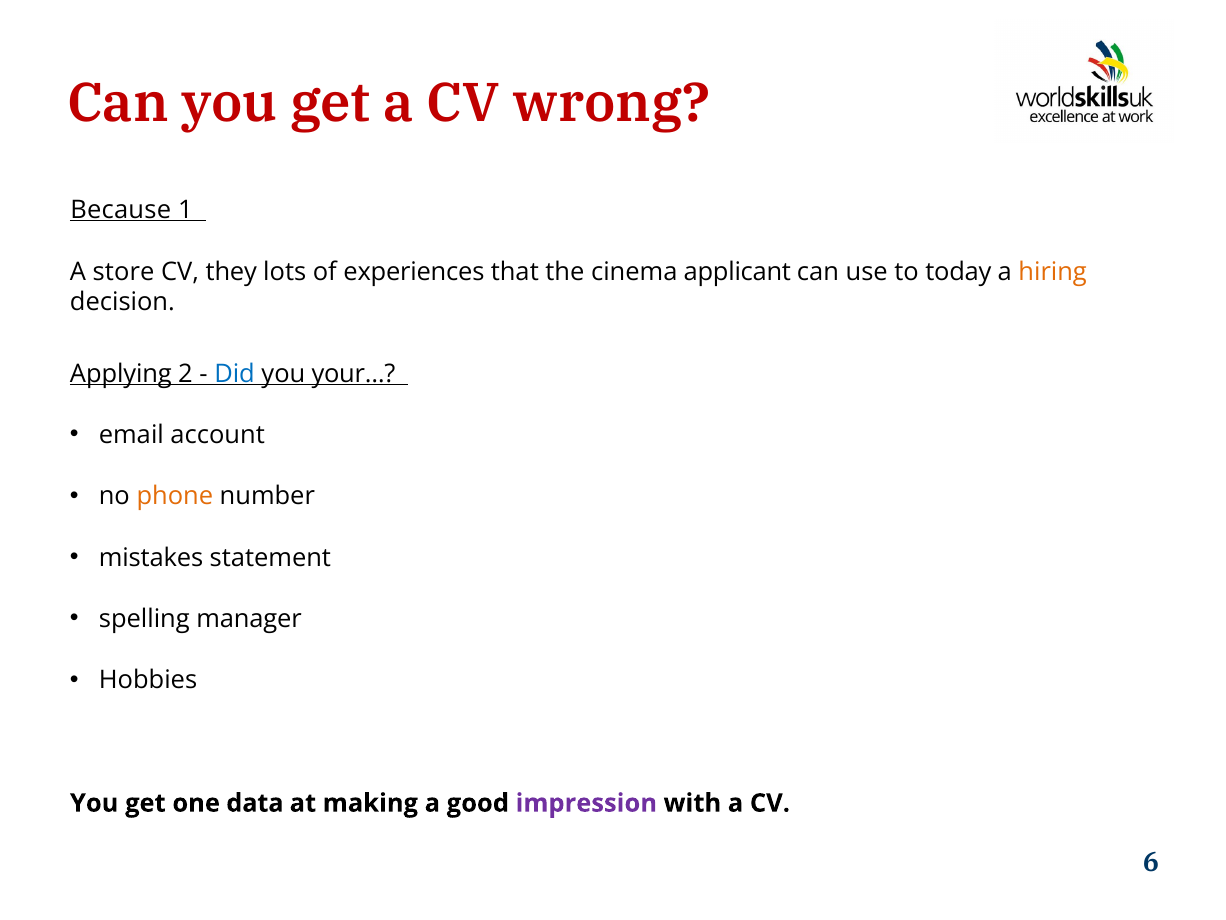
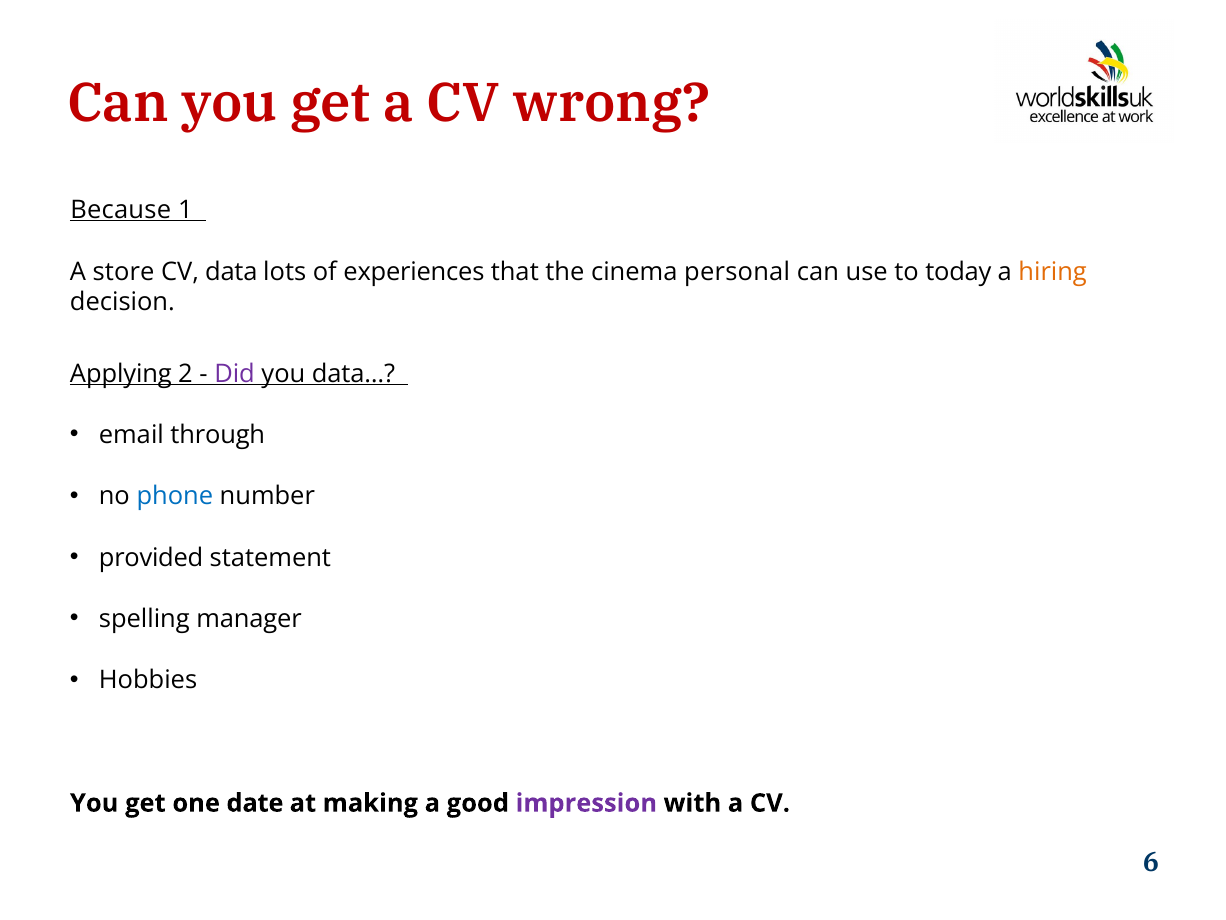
they: they -> data (231, 271)
applicant: applicant -> personal (737, 271)
Did colour: blue -> purple (235, 374)
your…: your… -> data… (353, 374)
account: account -> through (218, 435)
phone colour: orange -> blue (175, 496)
mistakes: mistakes -> provided (151, 558)
data: data -> date (255, 803)
